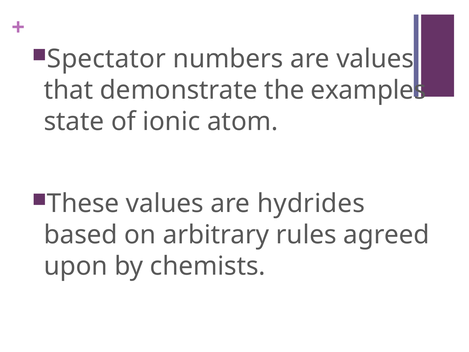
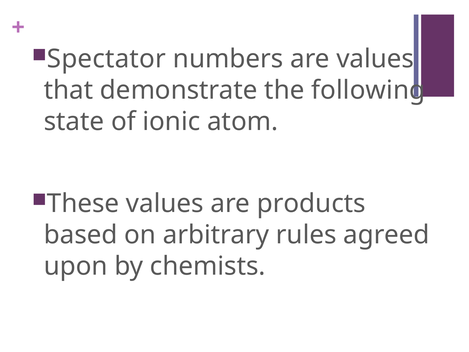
examples: examples -> following (368, 90)
hydrides: hydrides -> products (311, 203)
